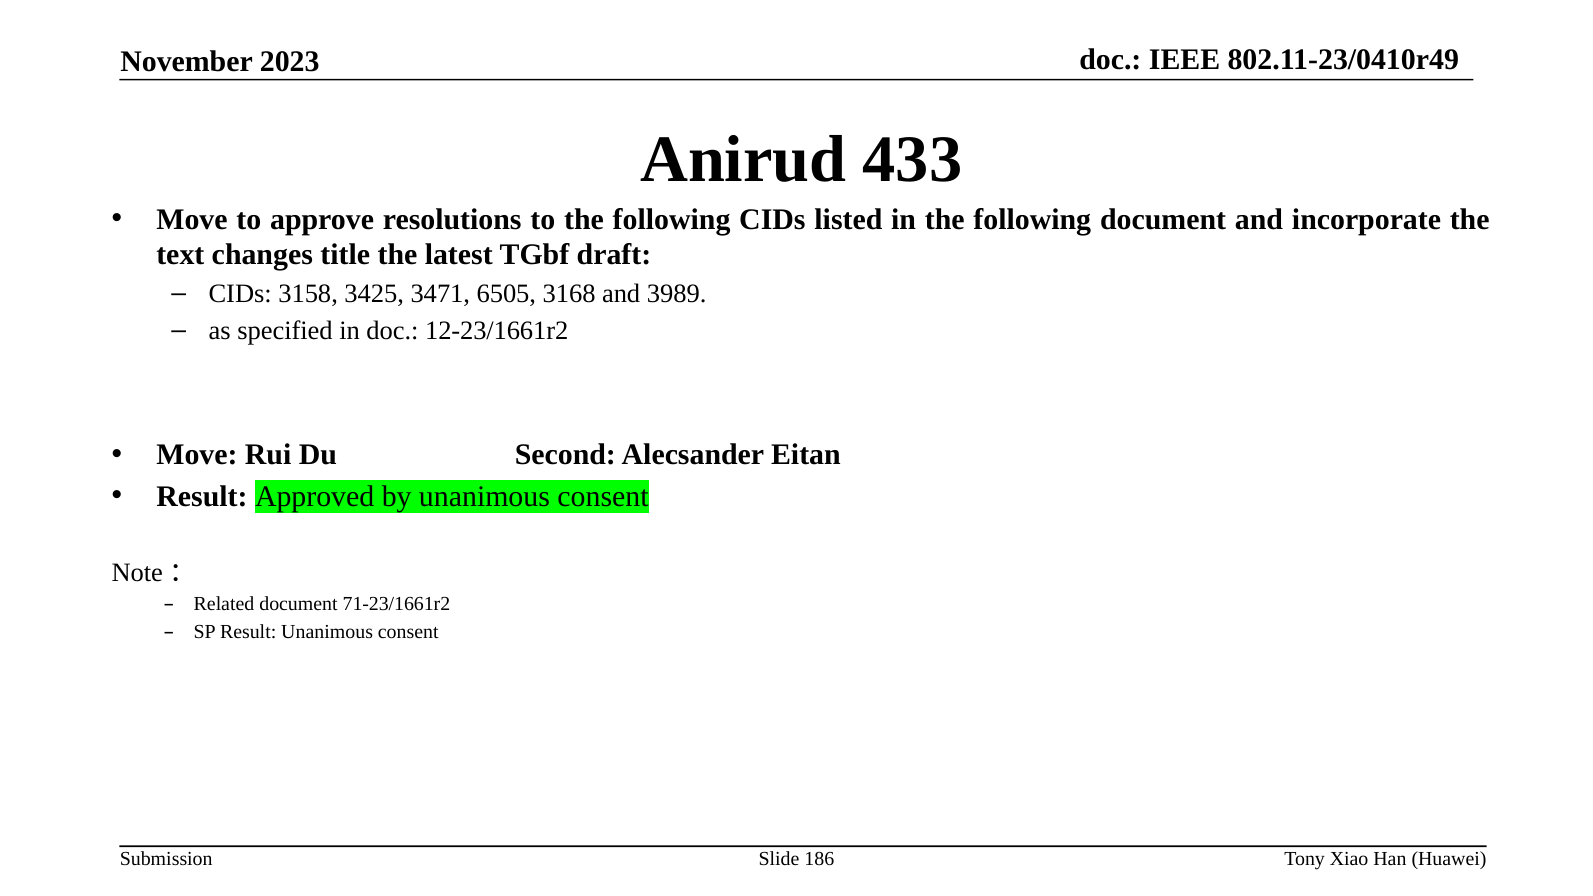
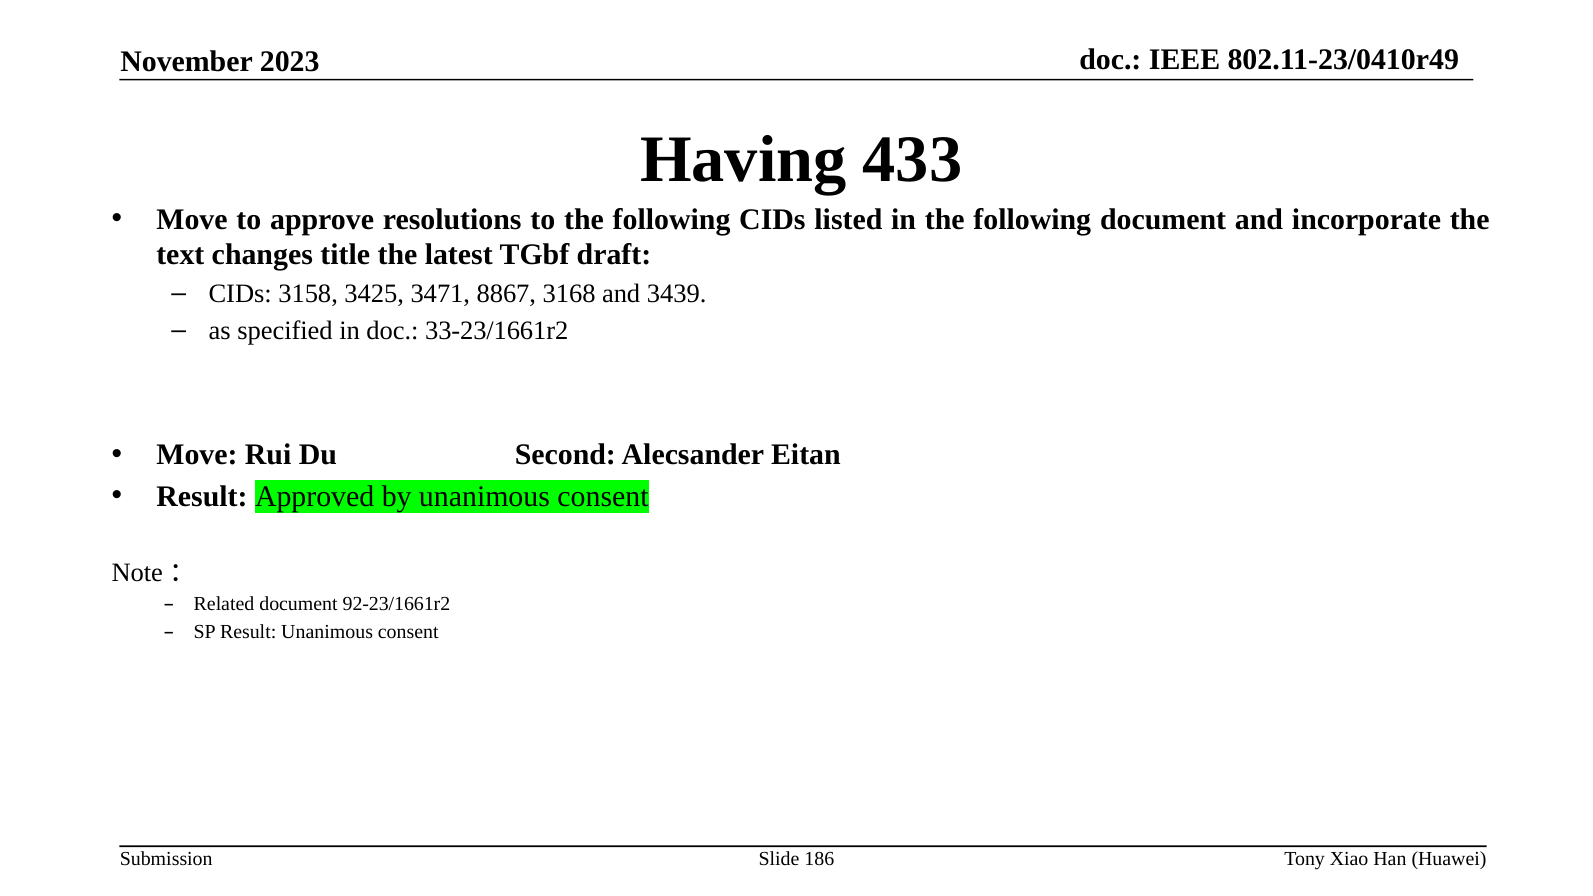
Anirud: Anirud -> Having (743, 160)
6505: 6505 -> 8867 (506, 294)
3989: 3989 -> 3439 (677, 294)
12-23/1661r2: 12-23/1661r2 -> 33-23/1661r2 (497, 331)
71-23/1661r2: 71-23/1661r2 -> 92-23/1661r2 (396, 604)
